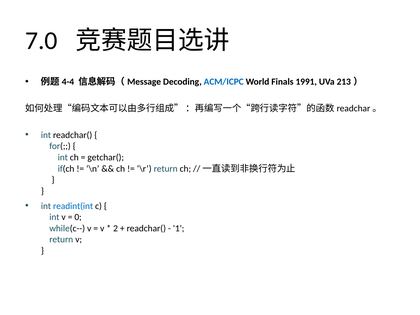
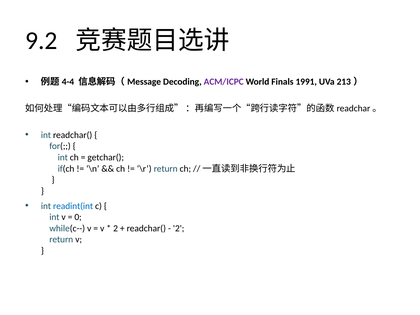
7.0: 7.0 -> 9.2 (41, 41)
ACM/ICPC colour: blue -> purple (224, 82)
1: 1 -> 2 (179, 228)
